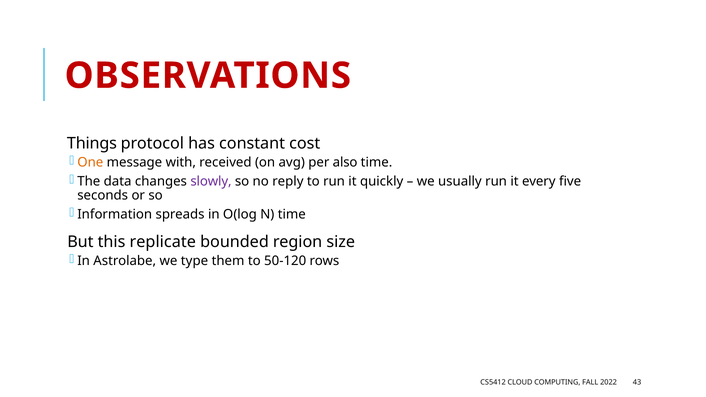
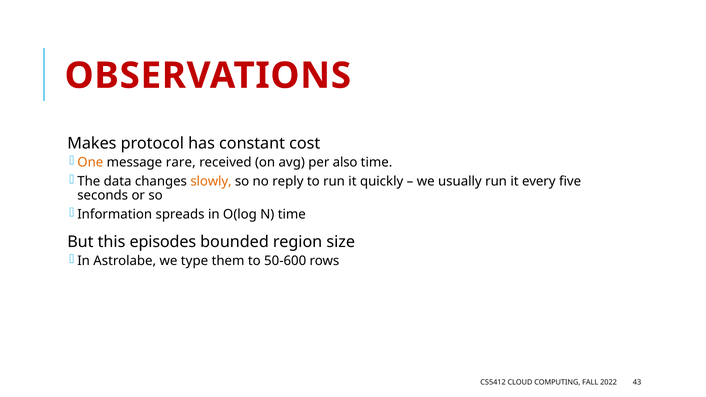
Things: Things -> Makes (92, 144)
with: with -> rare (181, 163)
slowly colour: purple -> orange (211, 181)
replicate: replicate -> episodes (163, 242)
50-120: 50-120 -> 50-600 (285, 261)
